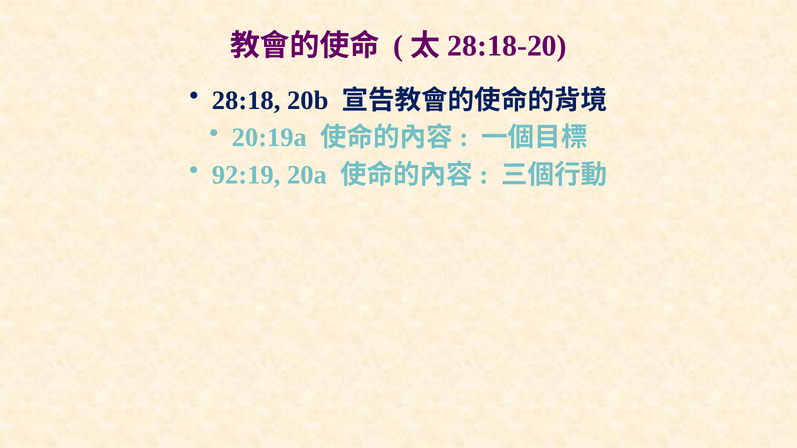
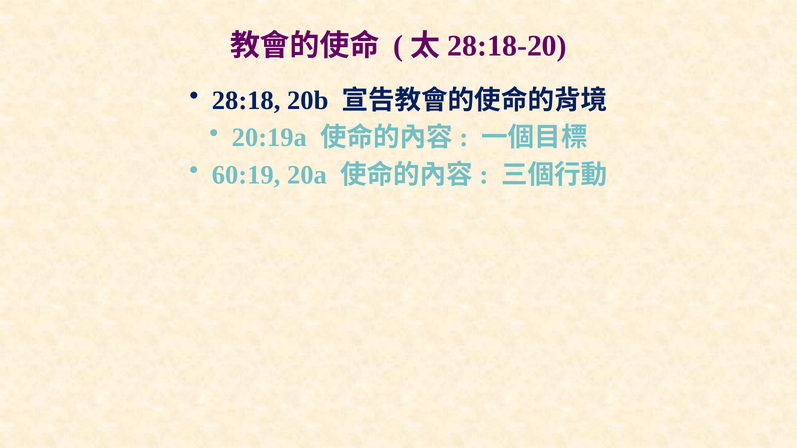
92:19: 92:19 -> 60:19 (246, 175)
